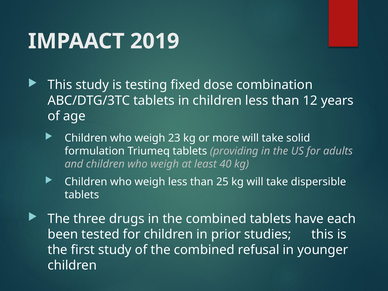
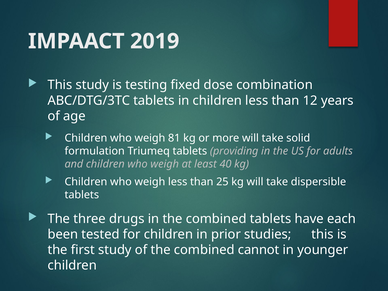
23: 23 -> 81 (174, 138)
refusal: refusal -> cannot (259, 250)
